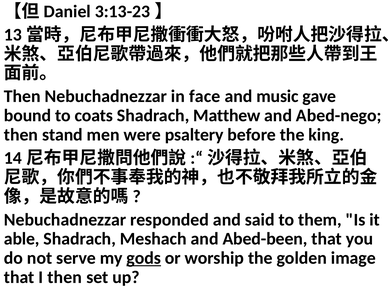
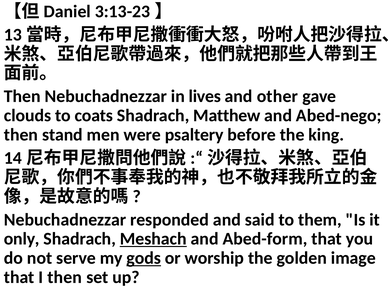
face: face -> lives (205, 96)
music: music -> other (277, 96)
bound: bound -> clouds (28, 116)
able: able -> only (22, 239)
Meshach underline: none -> present (153, 239)
Abed-been: Abed-been -> Abed-form (265, 239)
